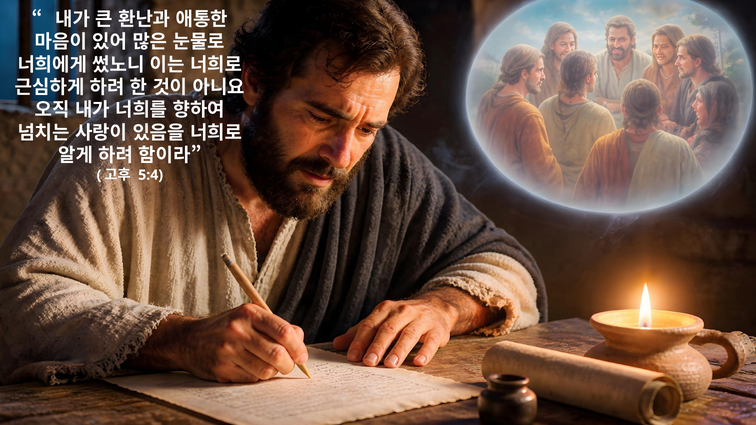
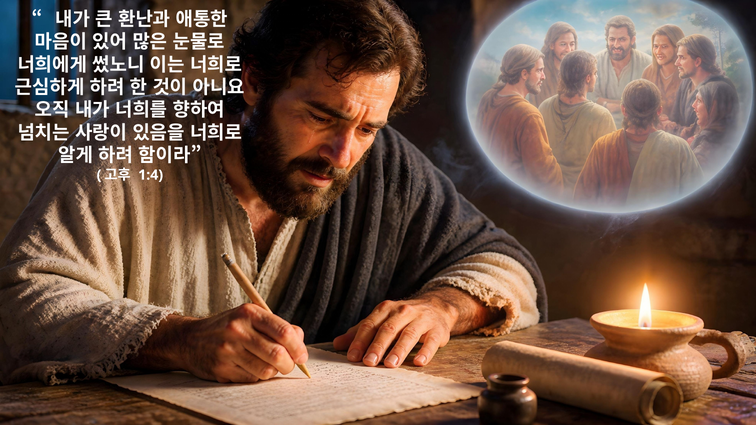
5:4: 5:4 -> 1:4 (151, 175)
